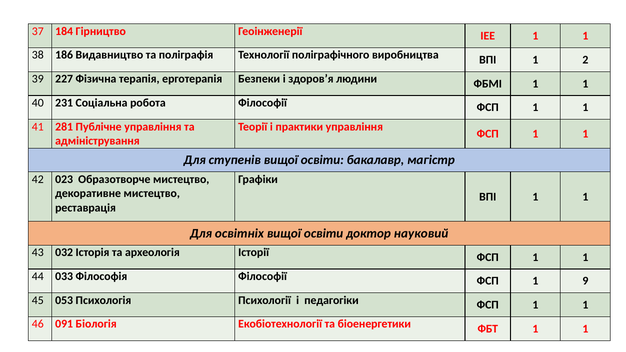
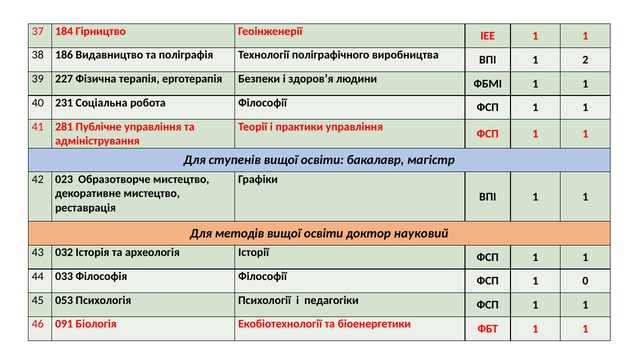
освітніх: освітніх -> методів (240, 233)
9: 9 -> 0 (585, 281)
